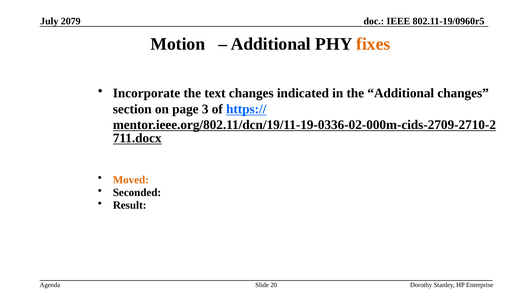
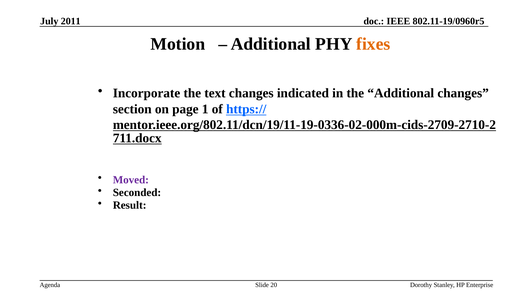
2079: 2079 -> 2011 (71, 21)
3: 3 -> 1 (205, 109)
Moved colour: orange -> purple (131, 180)
